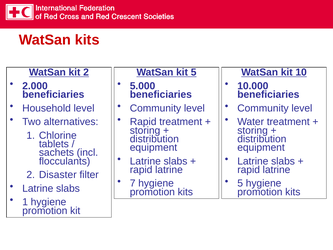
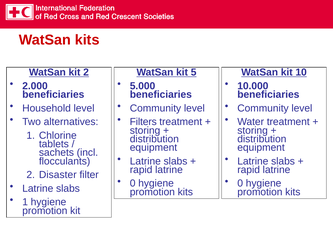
Rapid: Rapid -> Filters (143, 122)
7: 7 -> 0 (133, 183)
5: 5 -> 0 (240, 183)
